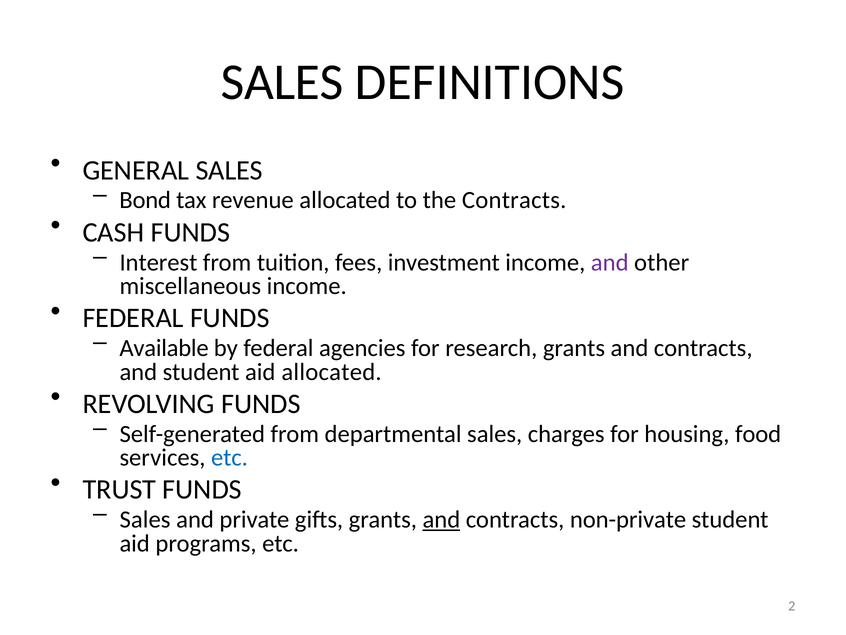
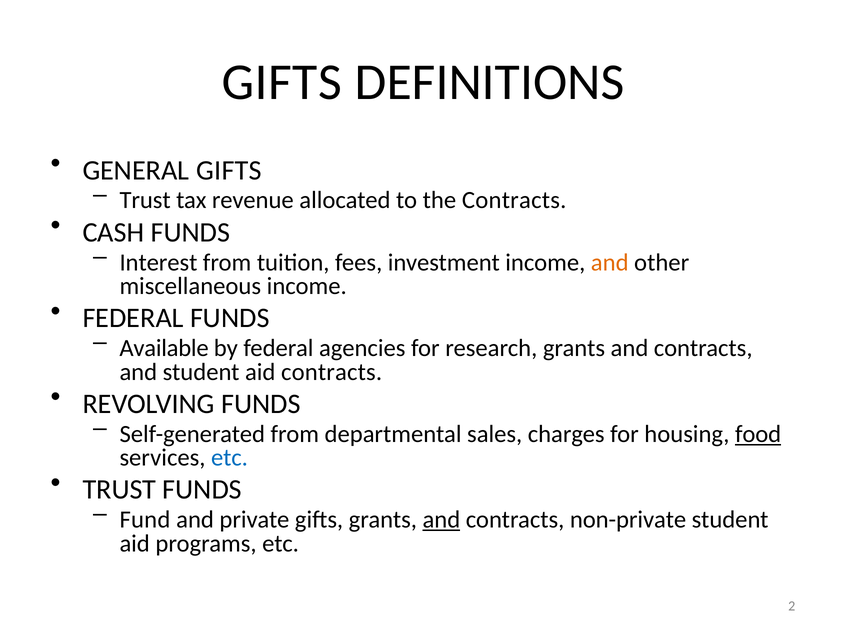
SALES: SALES -> GIFTS (282, 82)
GENERAL SALES: SALES -> GIFTS (229, 170)
Bond: Bond -> Trust (145, 200)
and colour: purple -> orange (610, 262)
aid allocated: allocated -> contracts (332, 372)
food underline: none -> present (758, 434)
Sales: Sales -> Fund (145, 519)
